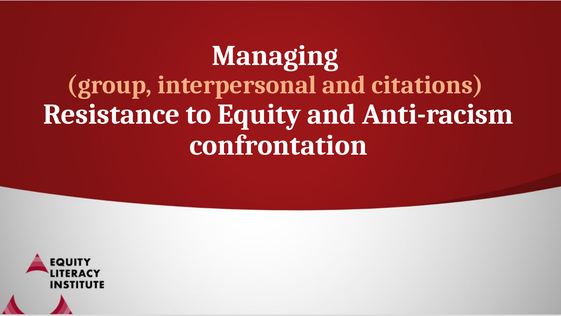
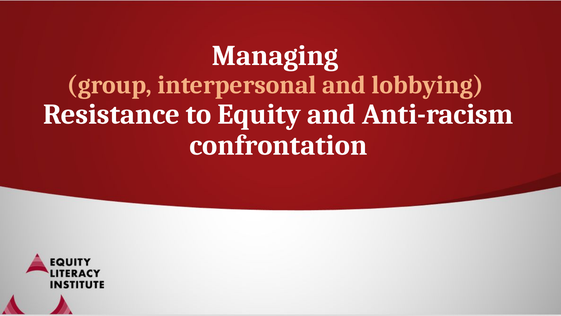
citations: citations -> lobbying (427, 85)
